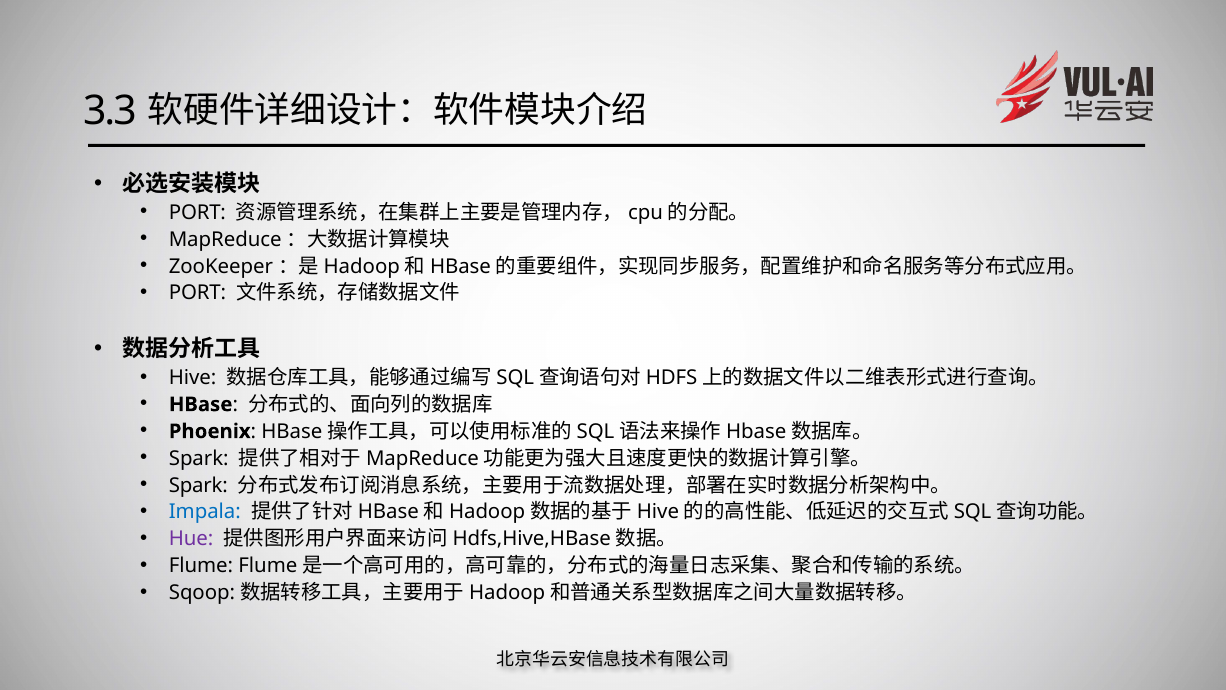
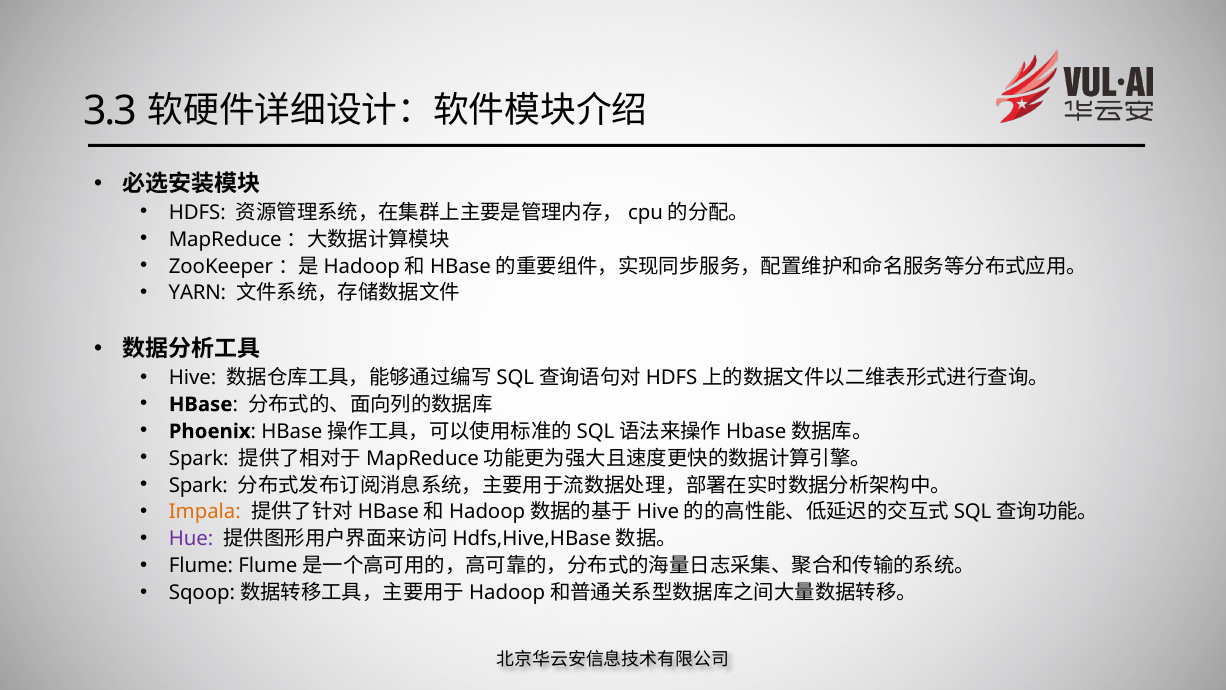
PORT: PORT -> HDFS (197, 212)
PORT: PORT -> YARN (197, 293)
Impala colour: blue -> orange (205, 512)
